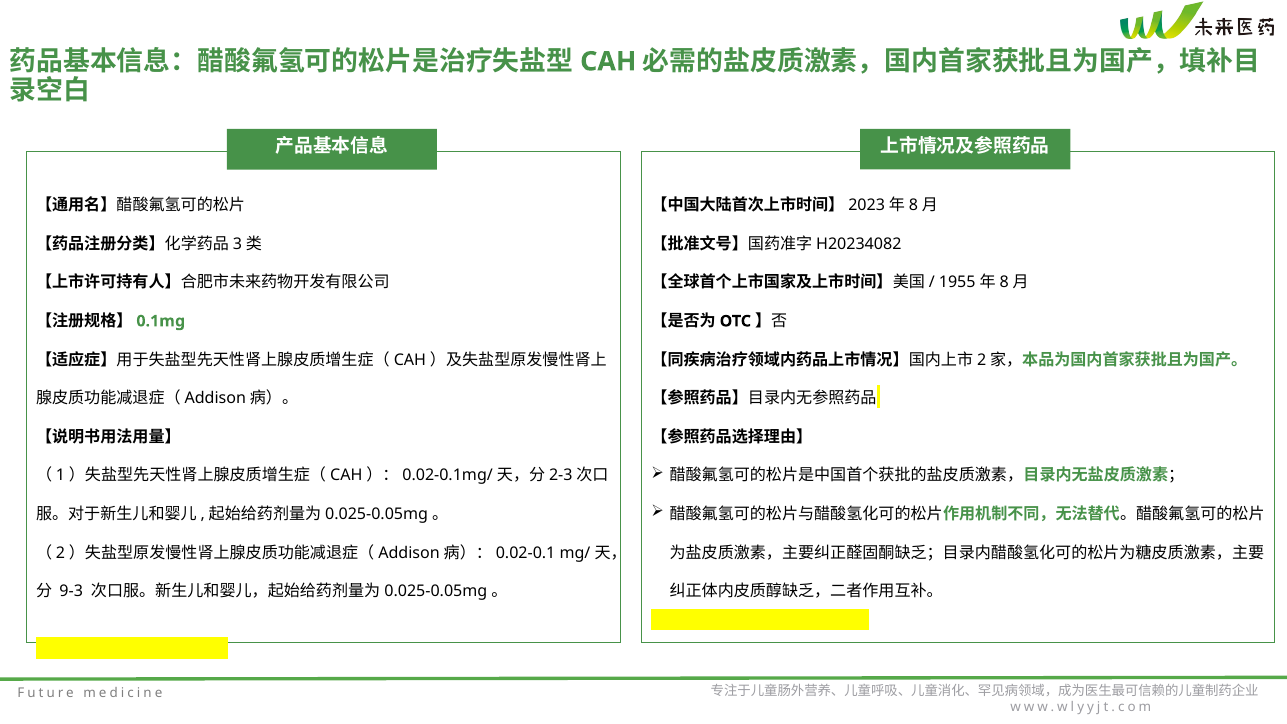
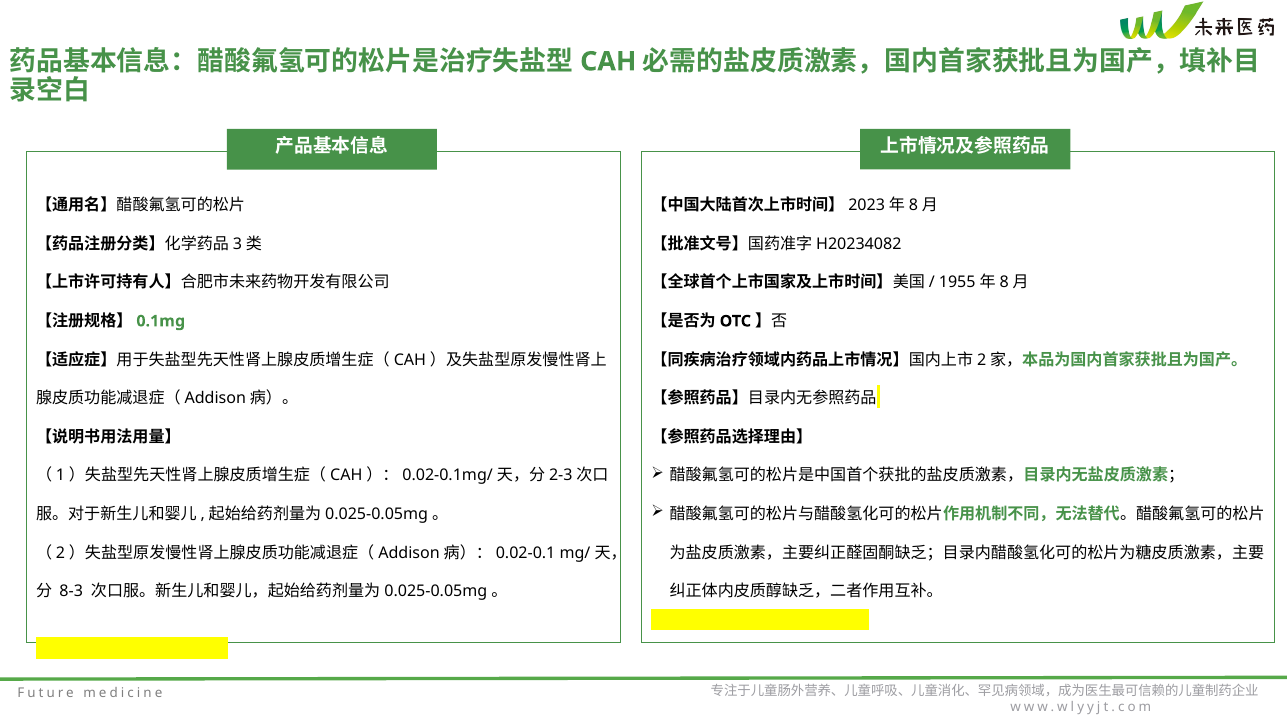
9-3: 9-3 -> 8-3 (71, 591)
